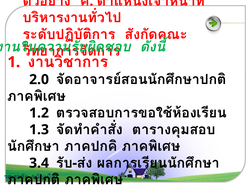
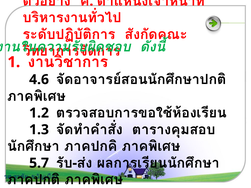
2.0: 2.0 -> 4.6 (39, 80)
3.4: 3.4 -> 5.7 (39, 163)
